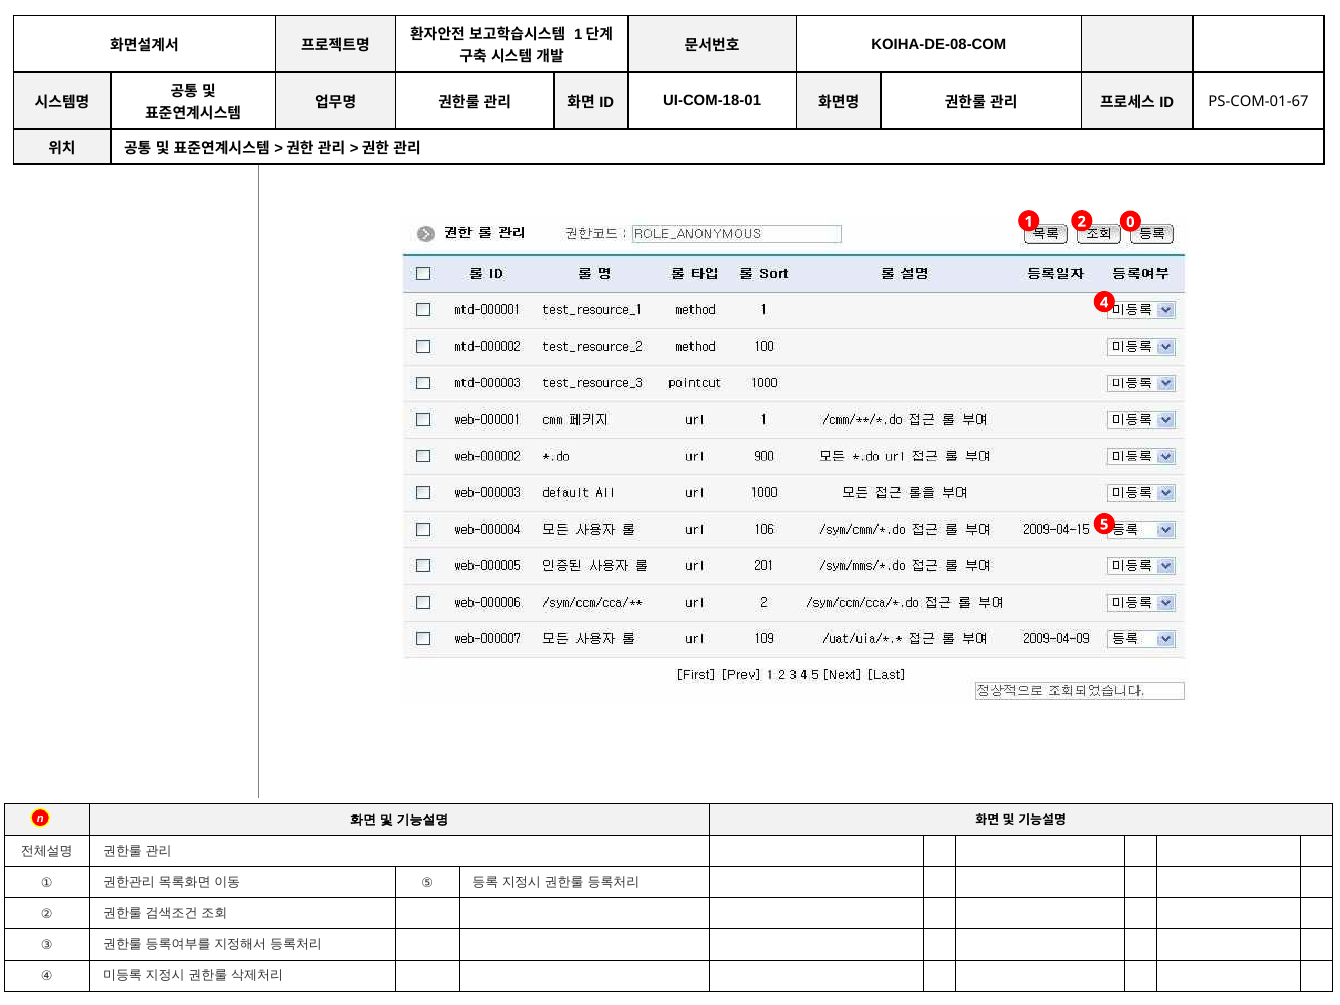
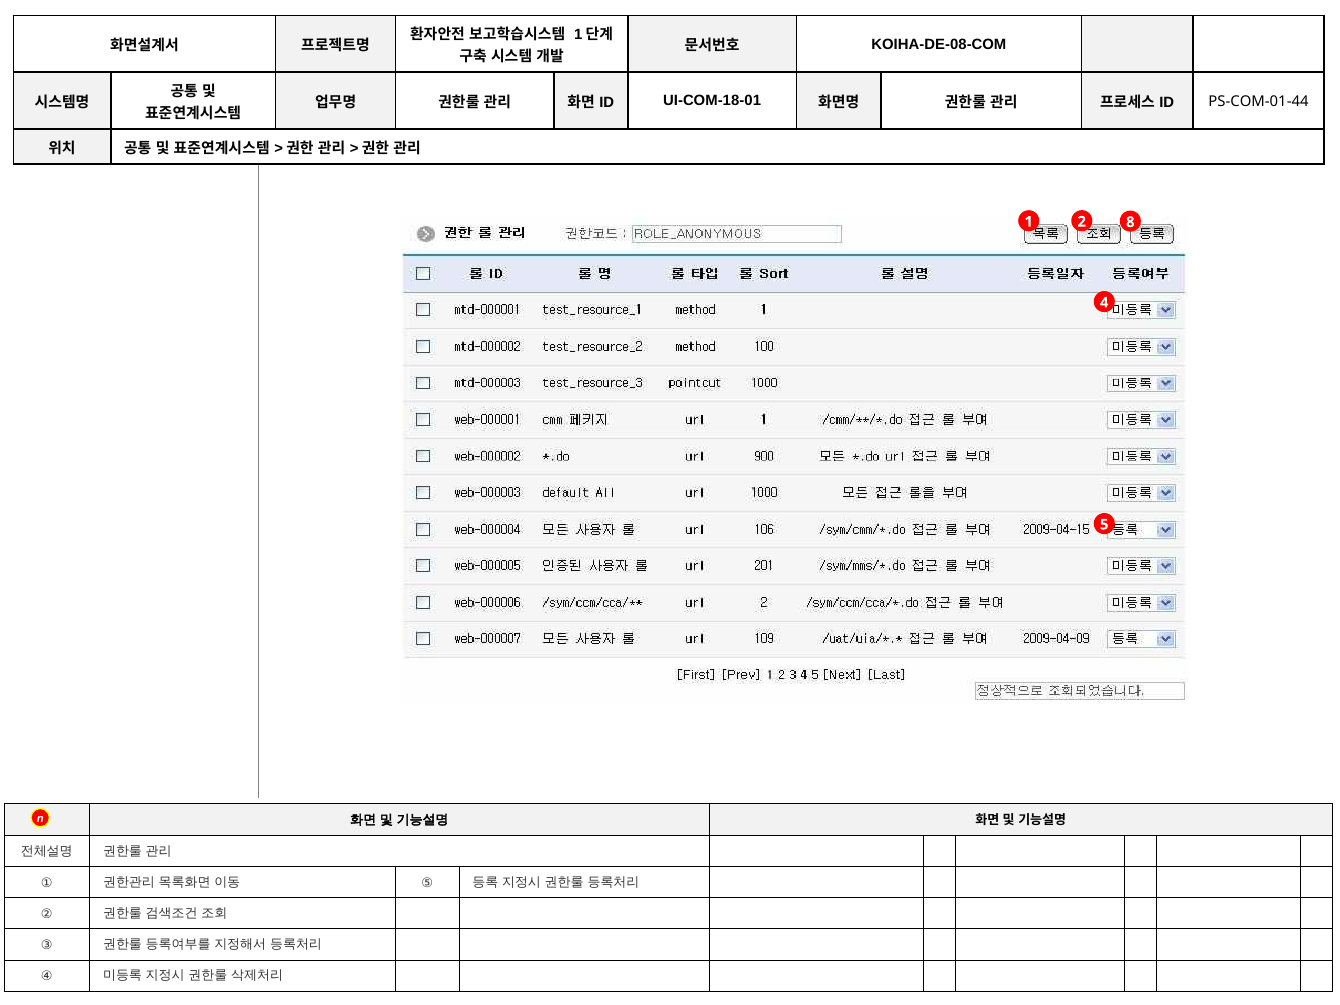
PS-COM-01-67: PS-COM-01-67 -> PS-COM-01-44 (1259, 102)
0: 0 -> 8 (1130, 222)
